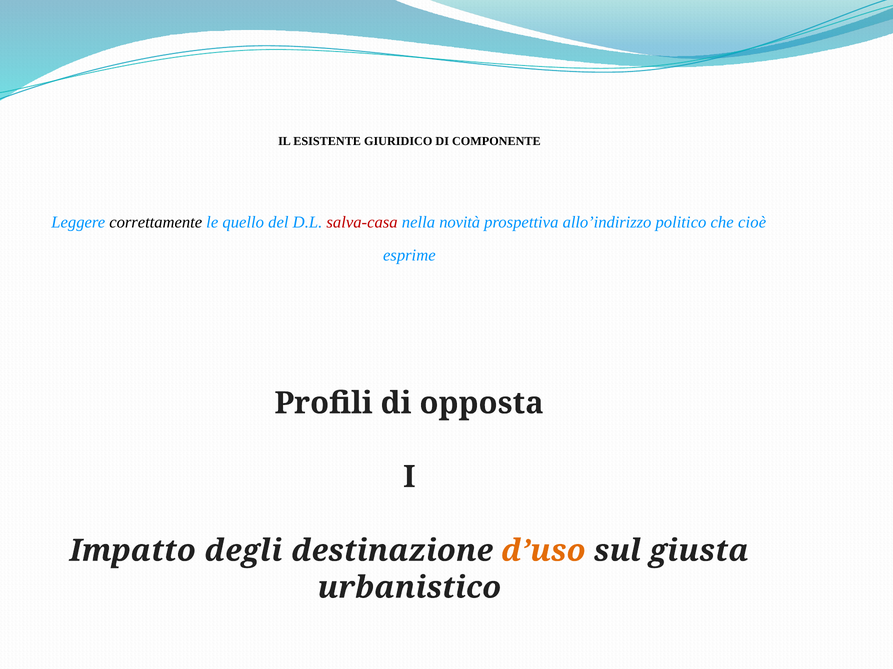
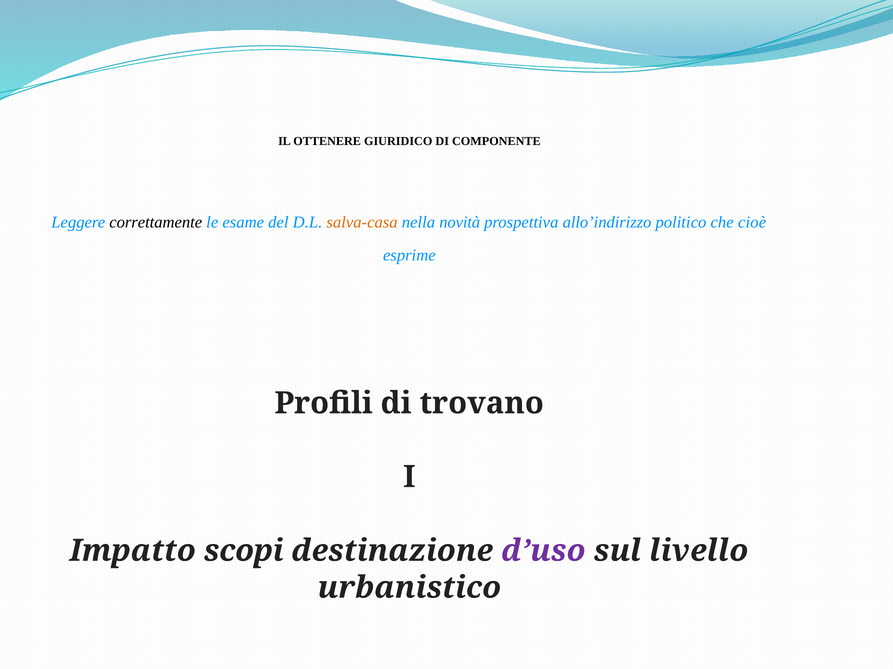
ESISTENTE: ESISTENTE -> OTTENERE (327, 142)
quello: quello -> esame (243, 222)
salva-casa colour: red -> orange (362, 222)
opposta: opposta -> trovano (482, 404)
degli: degli -> scopi (244, 551)
d’uso colour: orange -> purple (543, 551)
giusta: giusta -> livello (699, 551)
